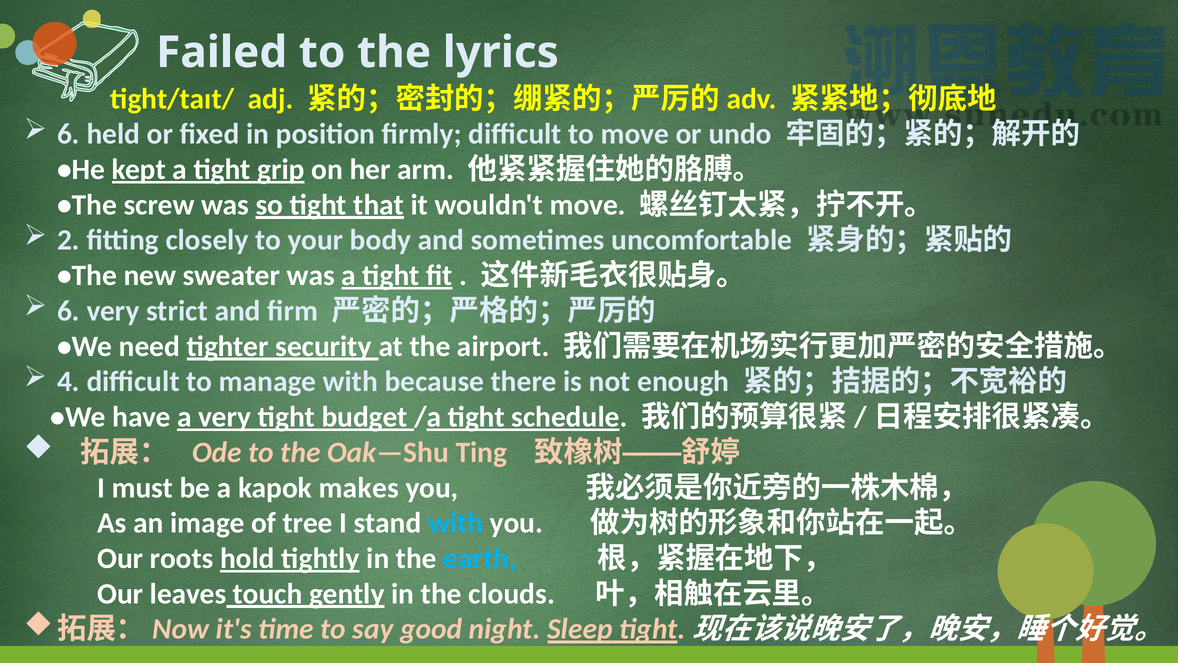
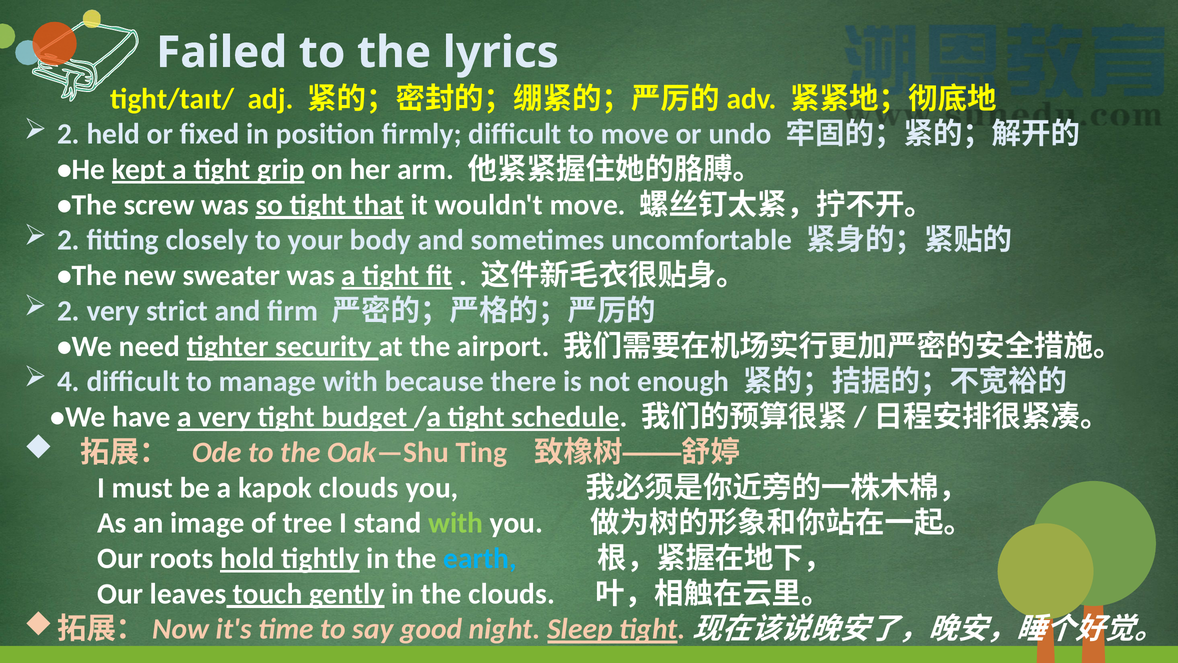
6: 6 -> 2 (68, 134)
6: 6 -> 2 (68, 311)
kapok makes: makes -> clouds (359, 488)
with colour: light blue -> light green (456, 523)
